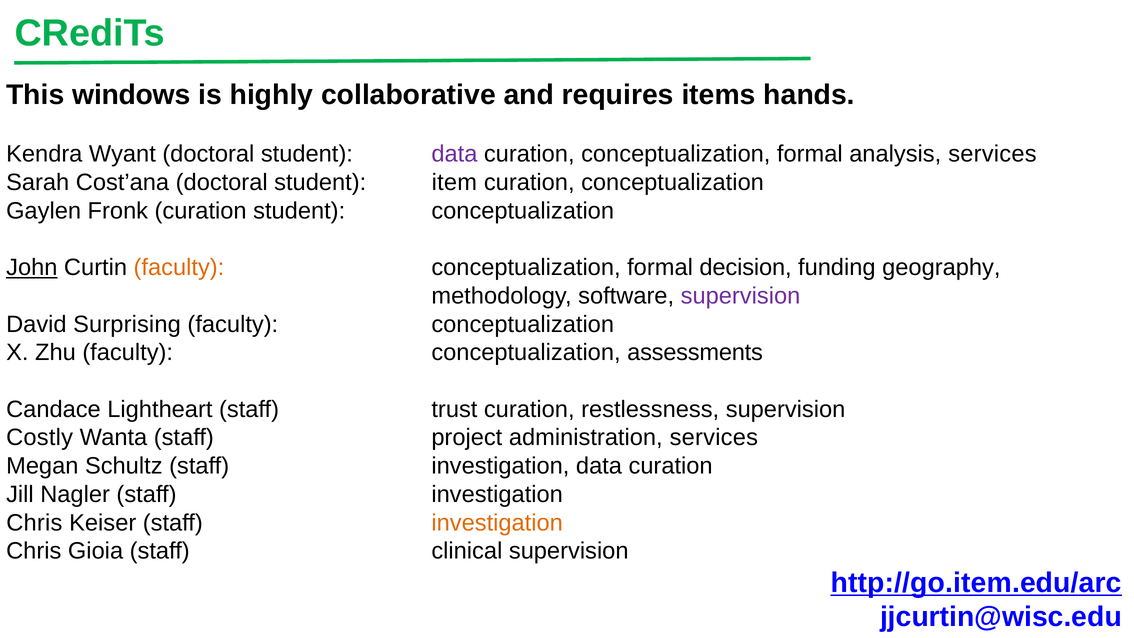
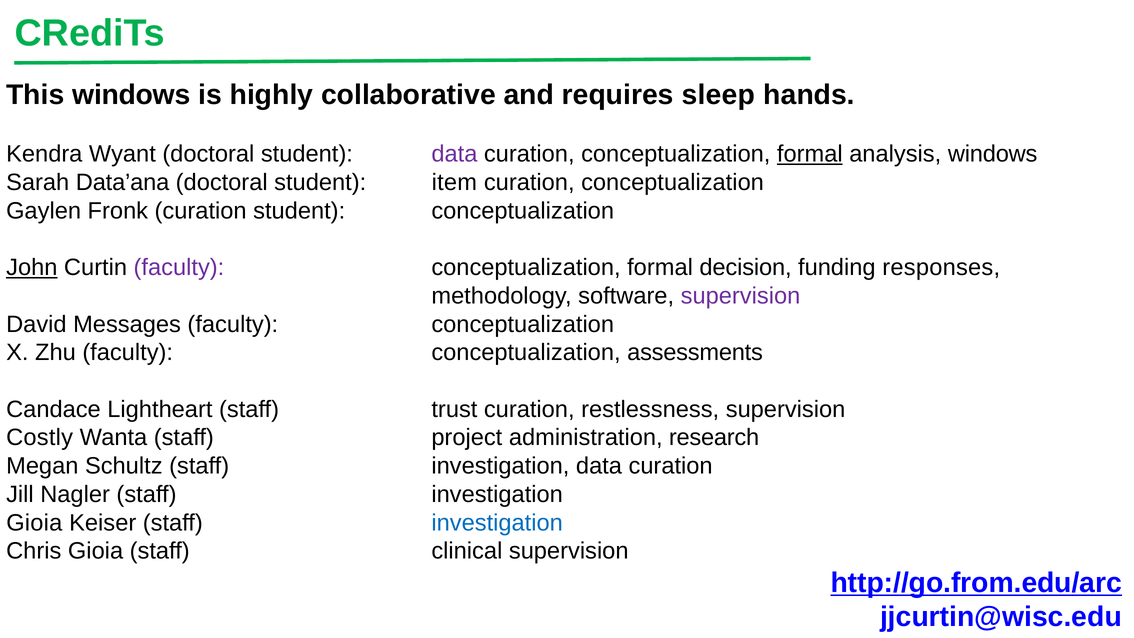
items: items -> sleep (718, 95)
formal underline: none -> present (810, 154)
analysis services: services -> windows (993, 154)
Cost’ana: Cost’ana -> Data’ana (123, 182)
faculty colour: orange -> purple (179, 267)
geography: geography -> responses (941, 267)
Surprising: Surprising -> Messages (127, 324)
administration services: services -> research (714, 438)
Chris: Chris -> Gioia (34, 523)
investigation colour: orange -> blue (497, 523)
http://go.item.edu/arc: http://go.item.edu/arc -> http://go.from.edu/arc (976, 583)
